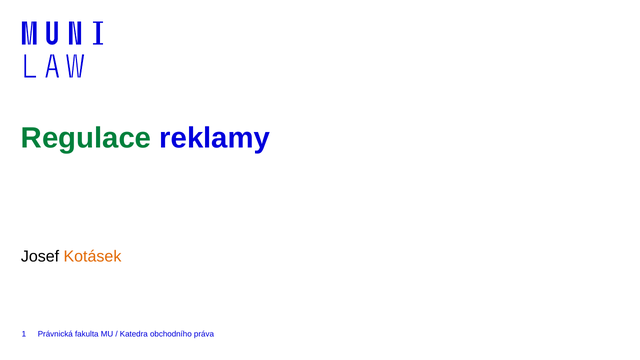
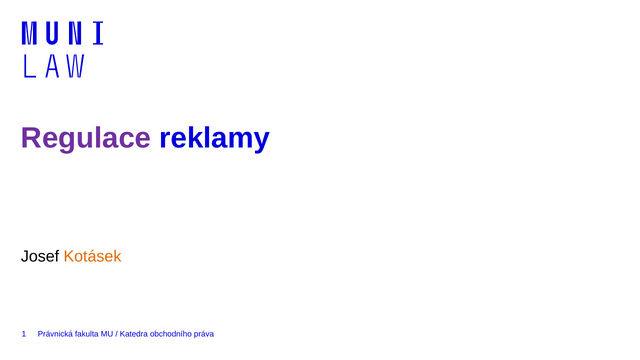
Regulace colour: green -> purple (86, 138)
